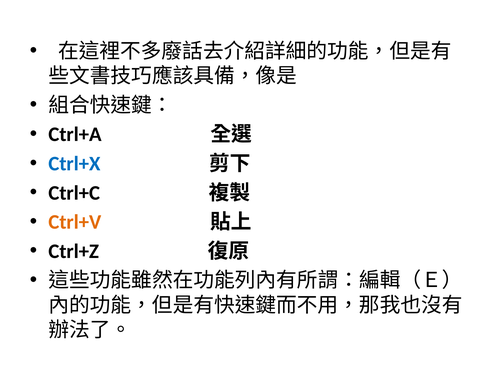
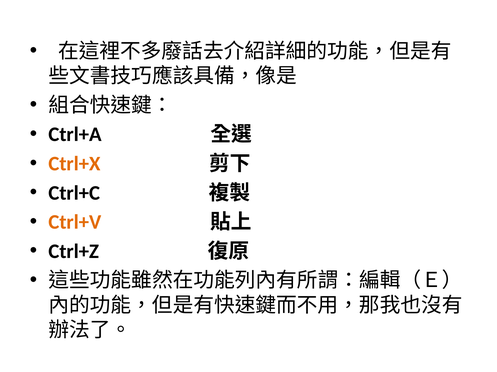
Ctrl+X colour: blue -> orange (75, 164)
